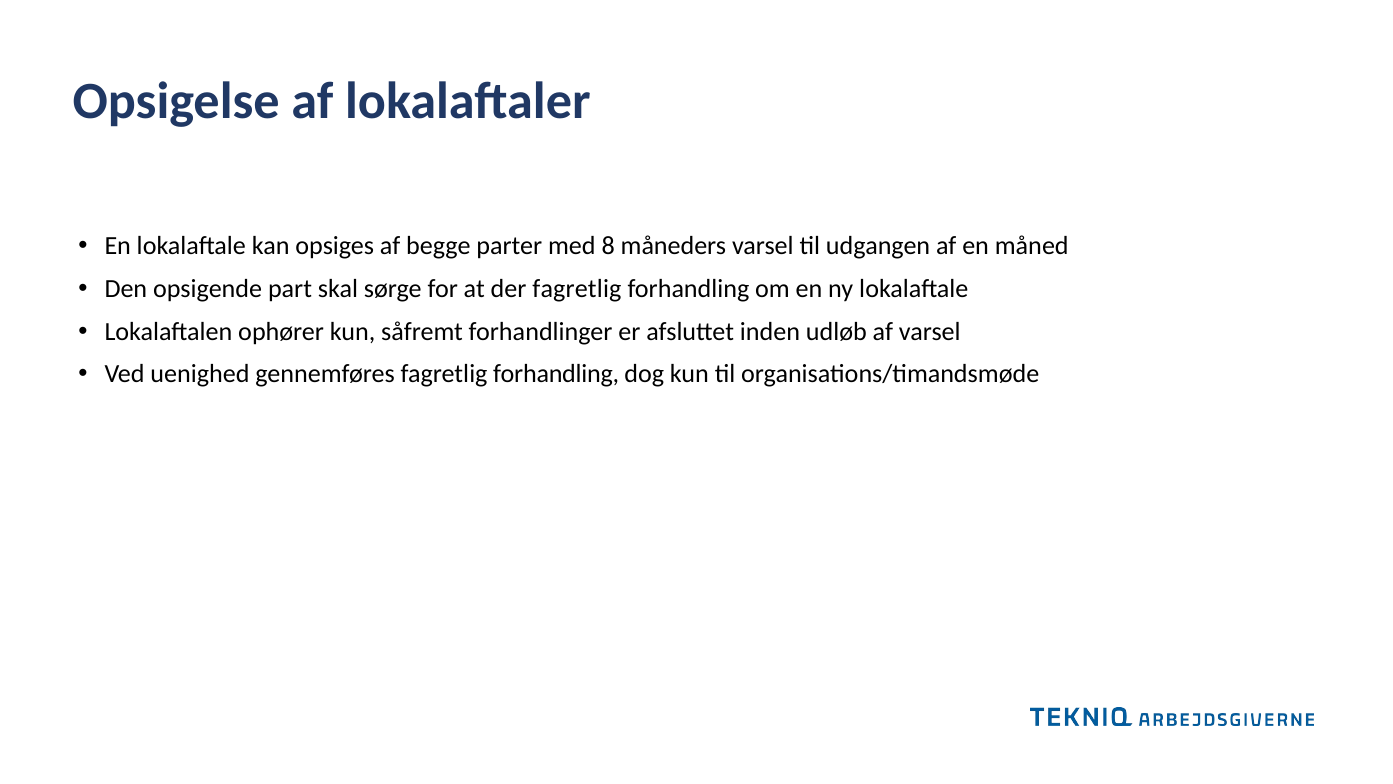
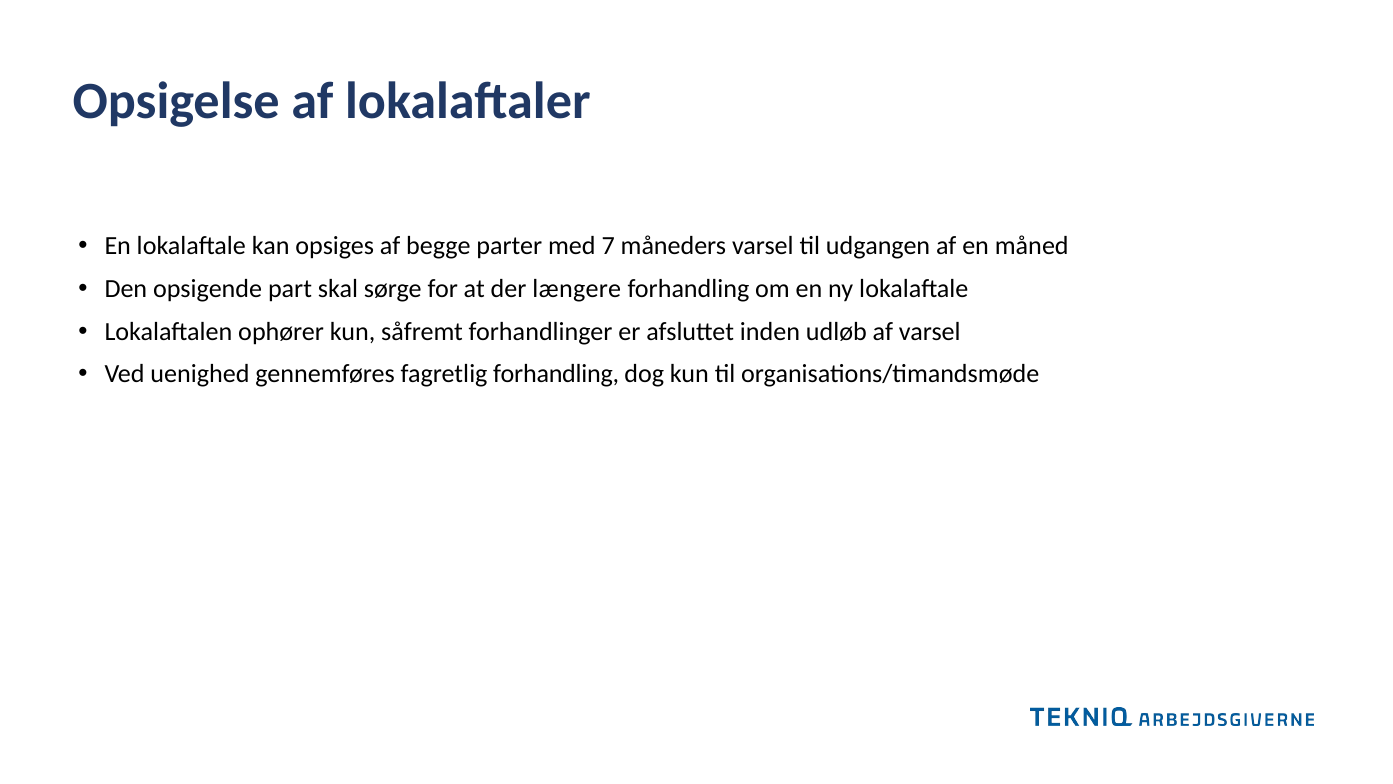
8: 8 -> 7 (608, 246)
der fagretlig: fagretlig -> længere (577, 289)
